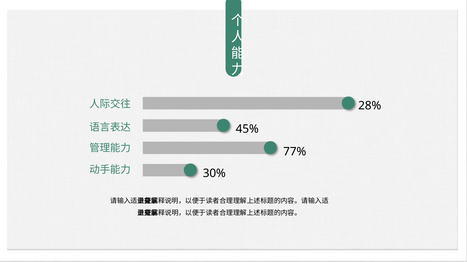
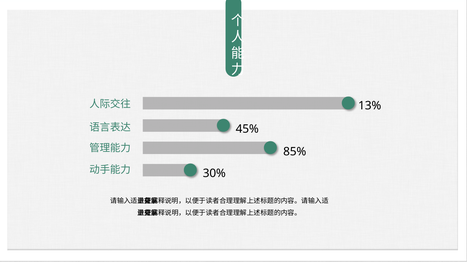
28%: 28% -> 13% (370, 106)
77%: 77% -> 85% (295, 152)
